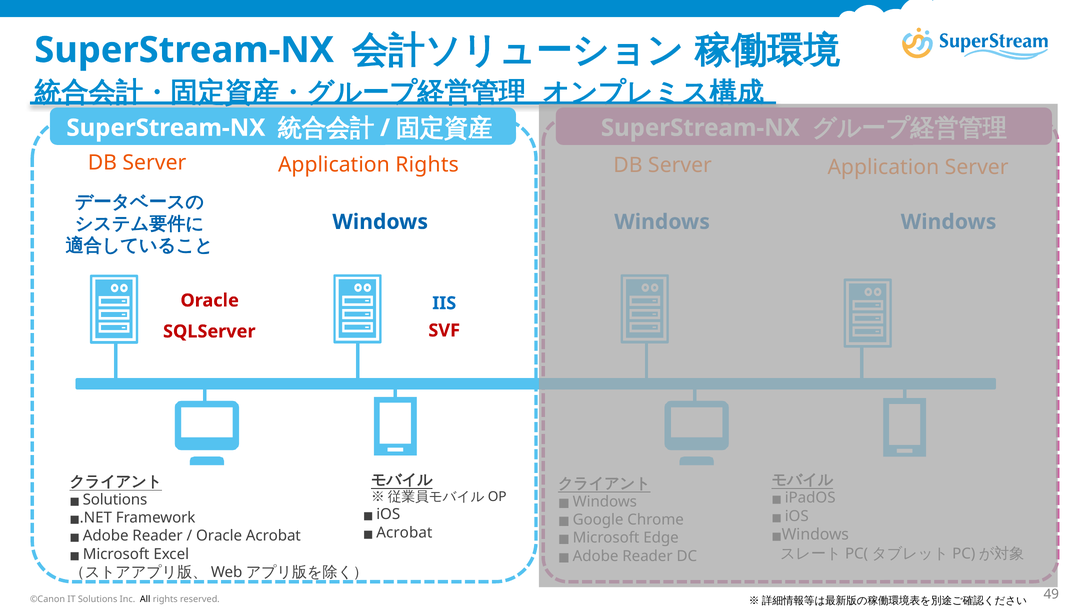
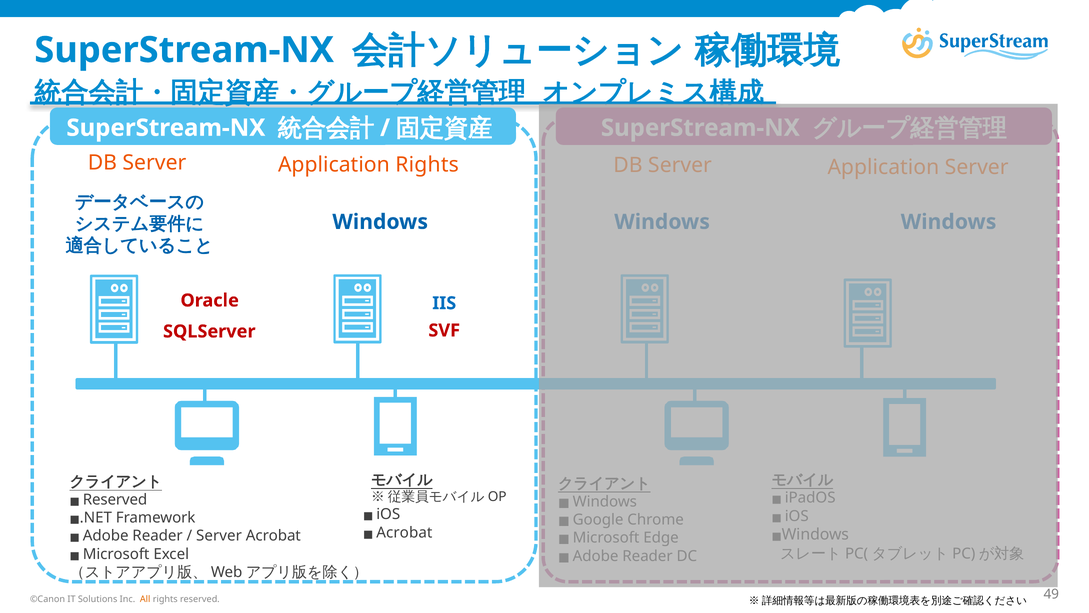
Solutions: Solutions -> Reserved (115, 499)
Oracle: Oracle -> Server (219, 536)
All colour: black -> orange (145, 599)
